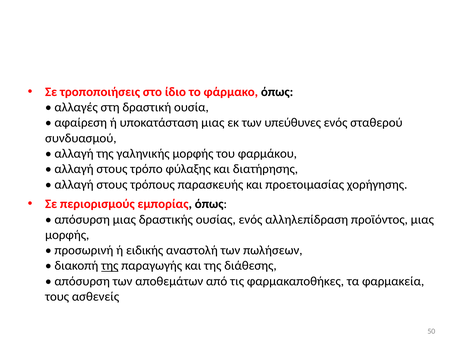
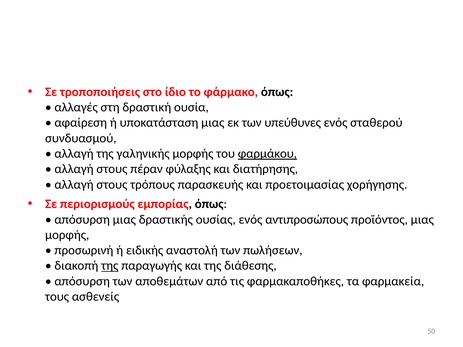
φαρμάκου underline: none -> present (267, 154)
τρόπο: τρόπο -> πέραν (146, 169)
αλληλεπίδραση: αλληλεπίδραση -> αντιπροσώπους (307, 220)
